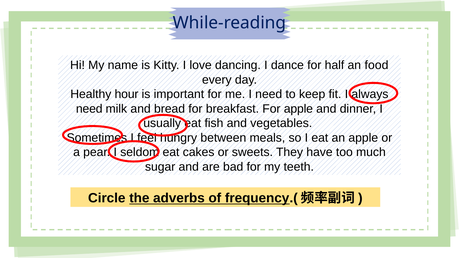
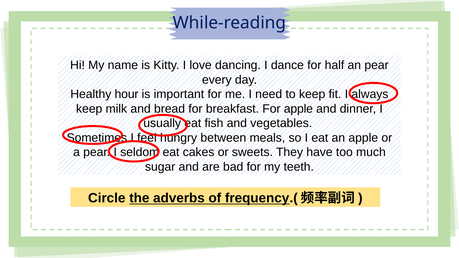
an food: food -> pear (377, 65)
need: need -> keep (89, 109)
